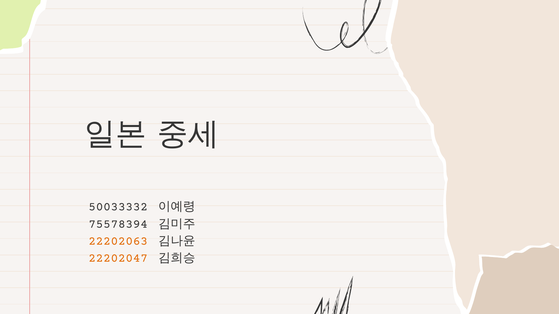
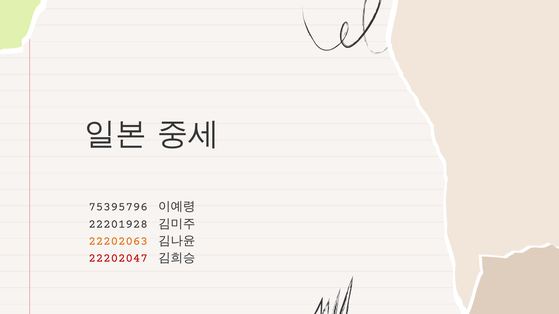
50033332: 50033332 -> 75395796 (118, 207)
75578394: 75578394 -> 22201928 (118, 224)
22202047 colour: orange -> red (118, 258)
